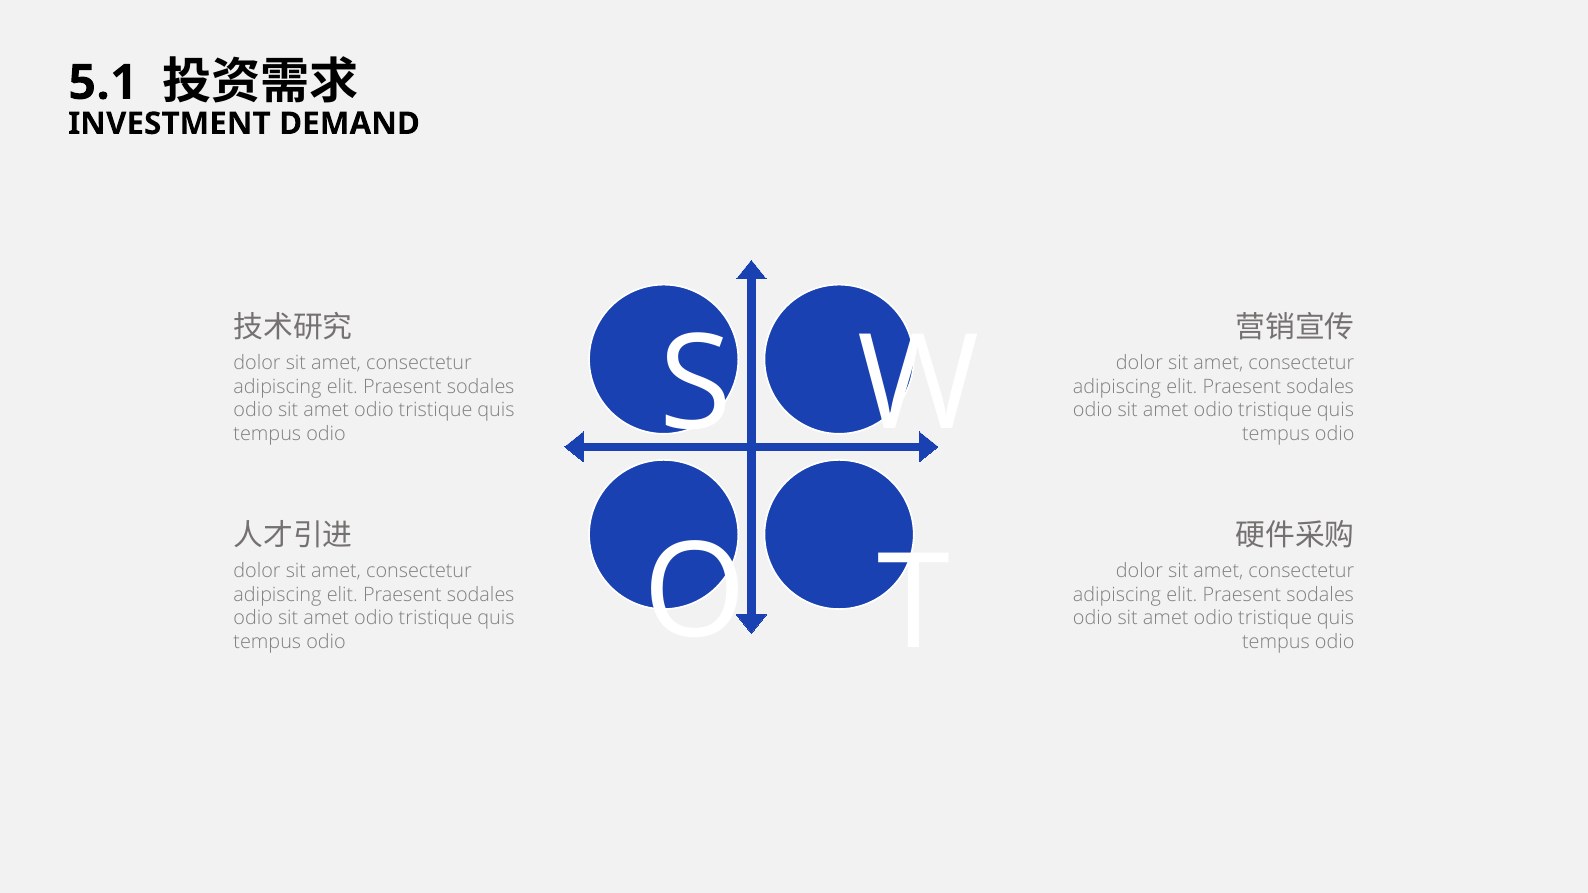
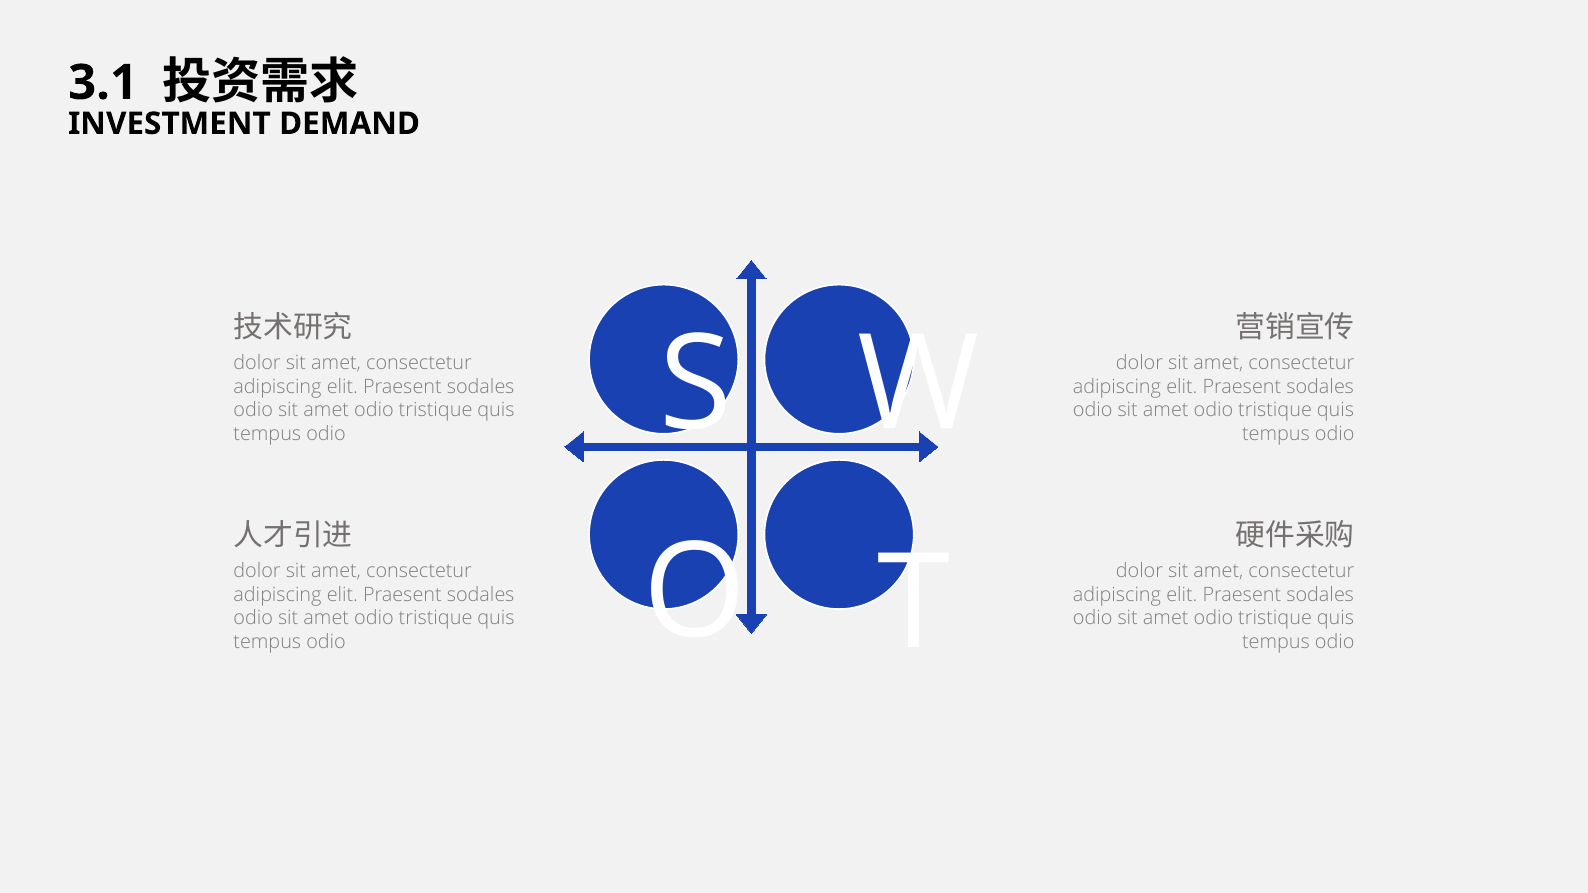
5.1: 5.1 -> 3.1 (103, 83)
